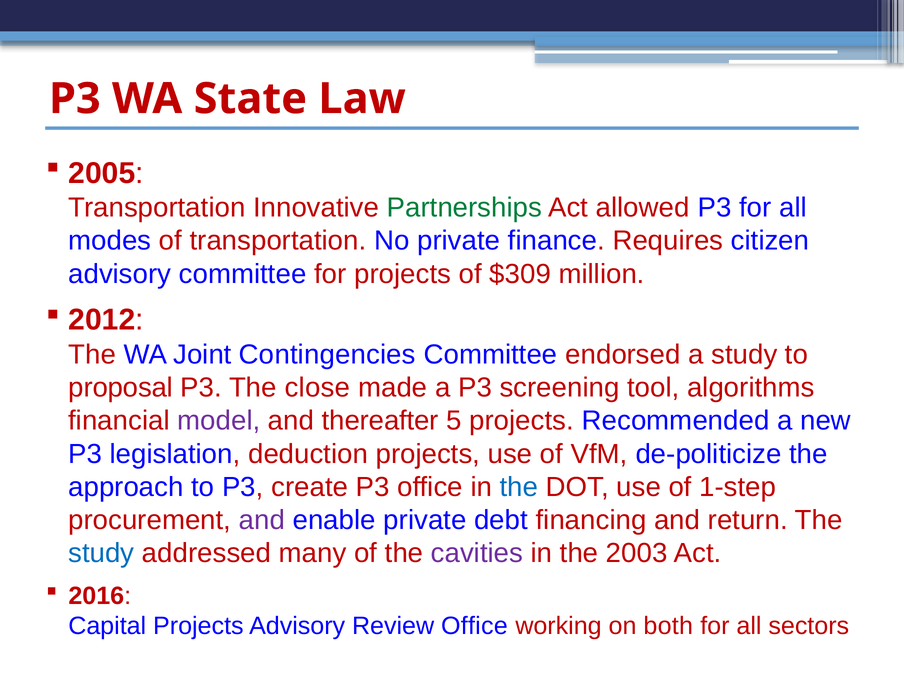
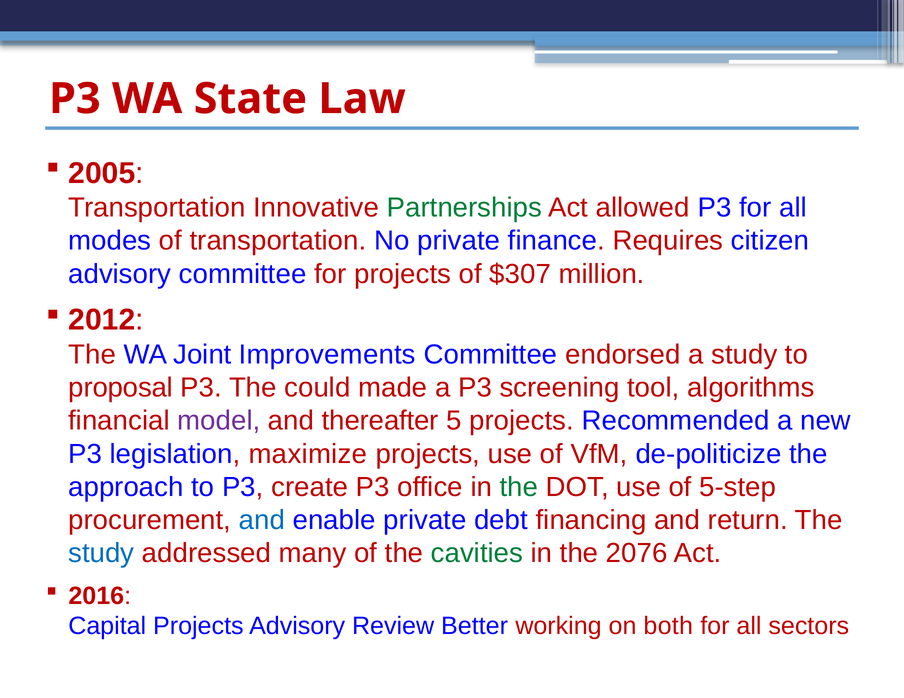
$309: $309 -> $307 (520, 274)
Contingencies: Contingencies -> Improvements (327, 355)
close: close -> could (317, 388)
deduction: deduction -> maximize (308, 454)
the colour: blue -> green (519, 487)
1-step: 1-step -> 5-step (738, 487)
and colour: purple -> blue (262, 521)
cavities colour: purple -> green (477, 554)
2003: 2003 -> 2076 (637, 554)
Review Office: Office -> Better (475, 627)
